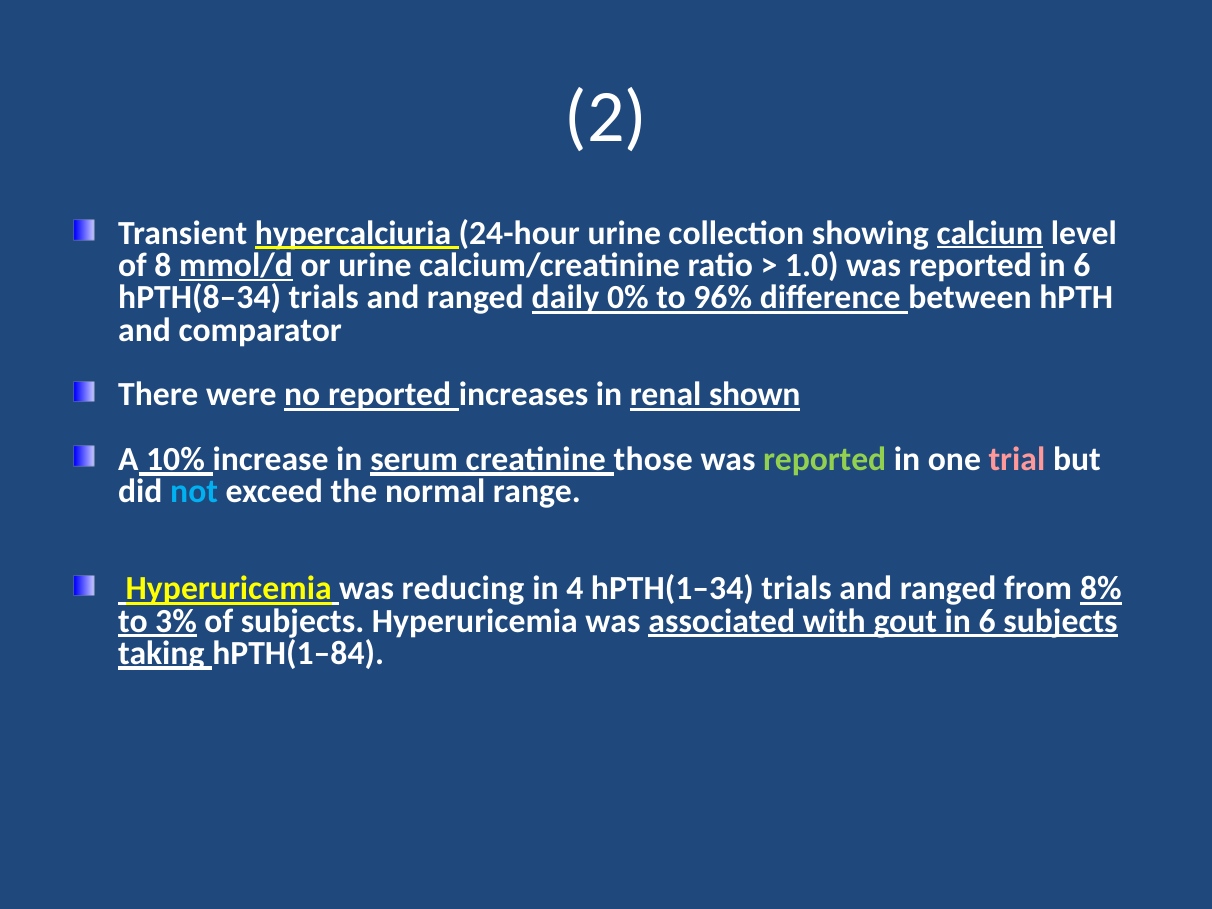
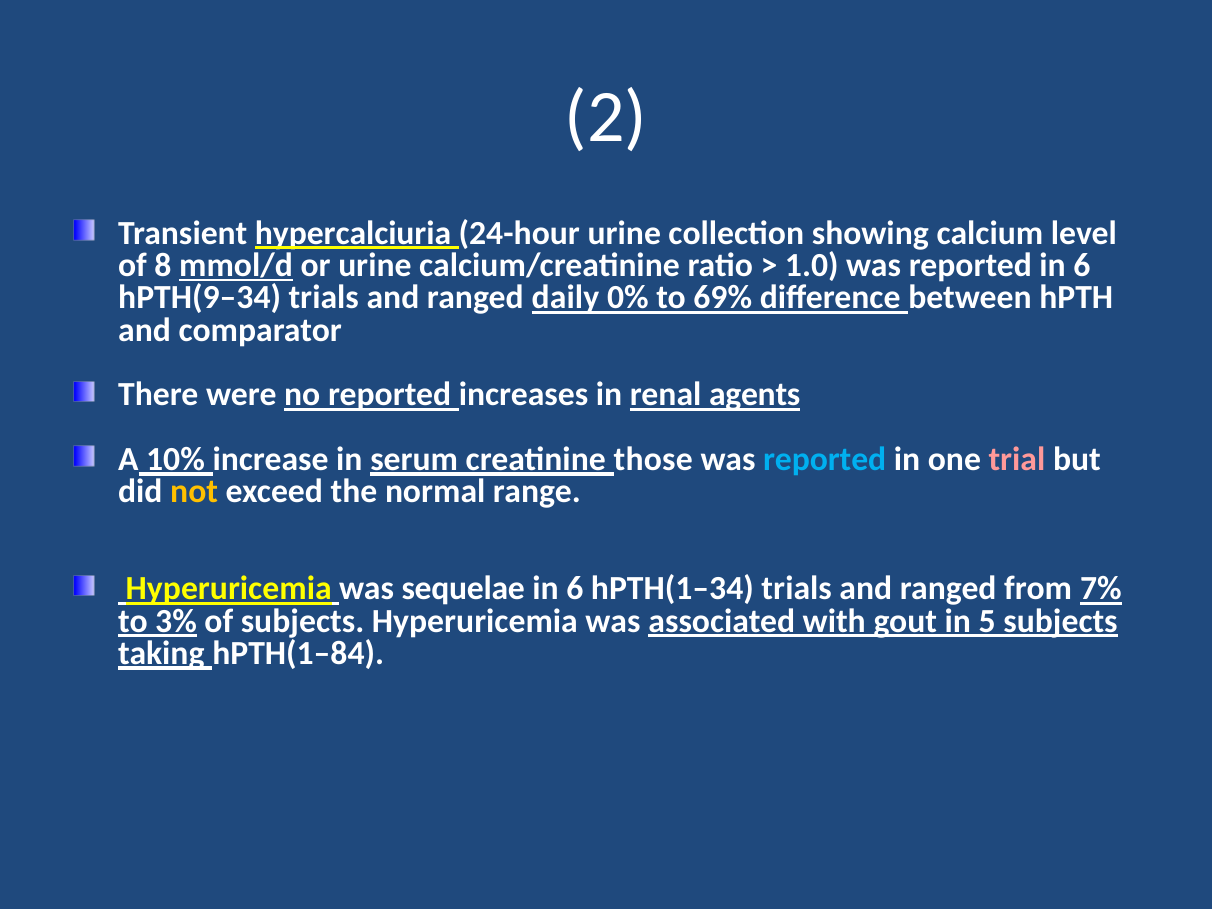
calcium underline: present -> none (990, 233)
hPTH(8–34: hPTH(8–34 -> hPTH(9–34 (200, 298)
96%: 96% -> 69% (723, 298)
shown: shown -> agents (755, 395)
reported colour: light green -> light blue (825, 459)
not colour: light blue -> yellow (194, 492)
reducing: reducing -> sequelae (463, 589)
4: 4 -> 6 (575, 589)
8%: 8% -> 7% (1101, 589)
gout in 6: 6 -> 5 (987, 621)
